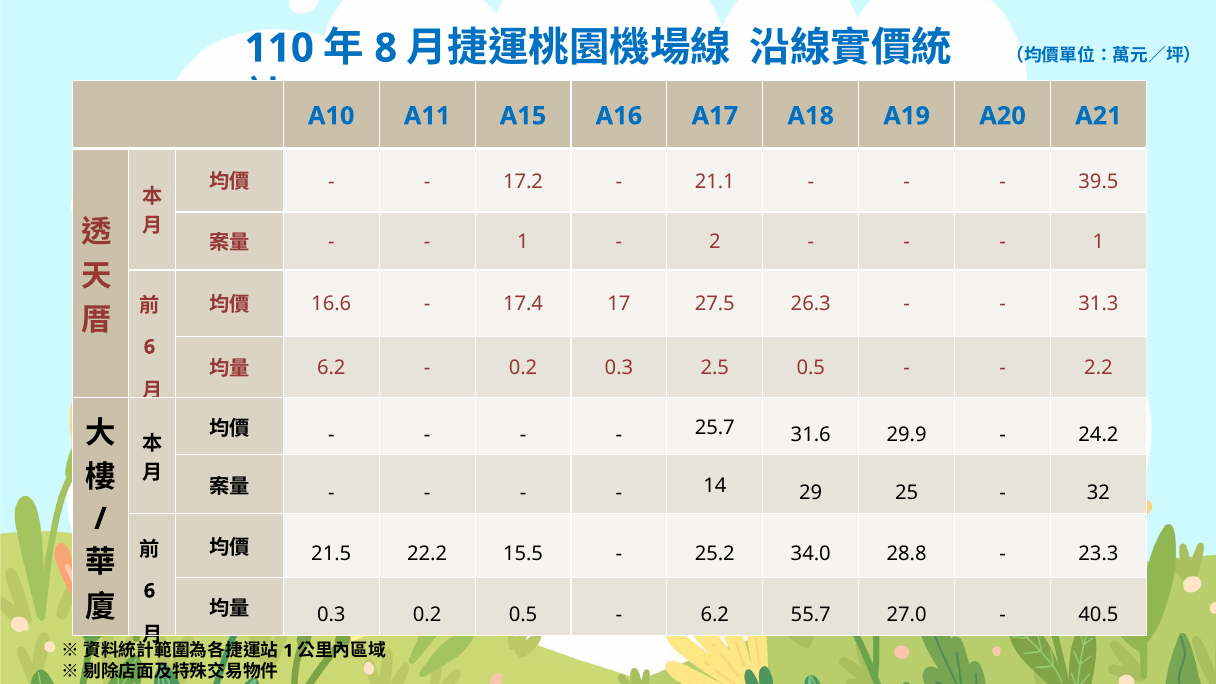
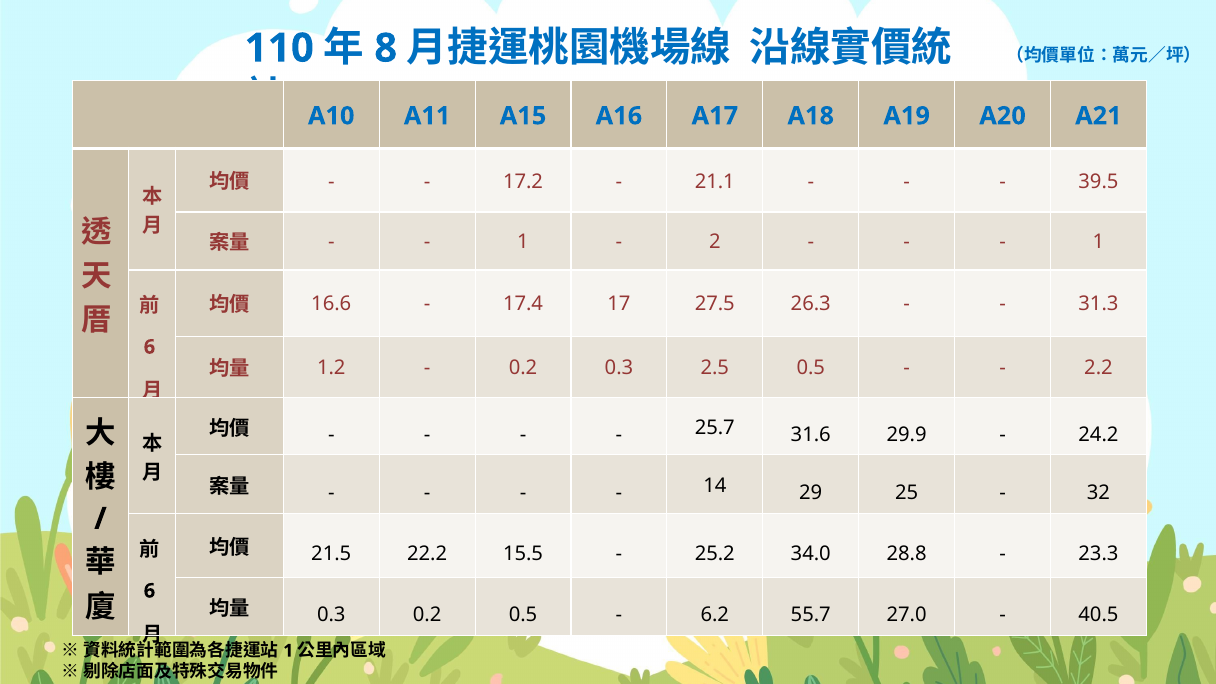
6.2: 6.2 -> 1.2 (331, 368)
